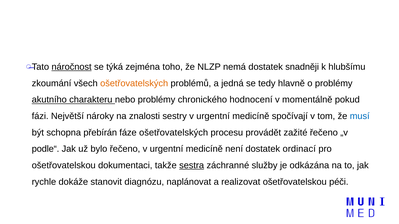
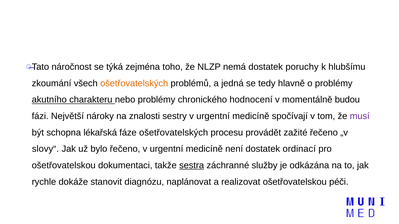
náročnost underline: present -> none (72, 67)
snadněji: snadněji -> poruchy (302, 67)
pokud: pokud -> budou (347, 100)
musí colour: blue -> purple (360, 116)
přebírán: přebírán -> lékařská (100, 133)
podle“: podle“ -> slovy“ (45, 149)
